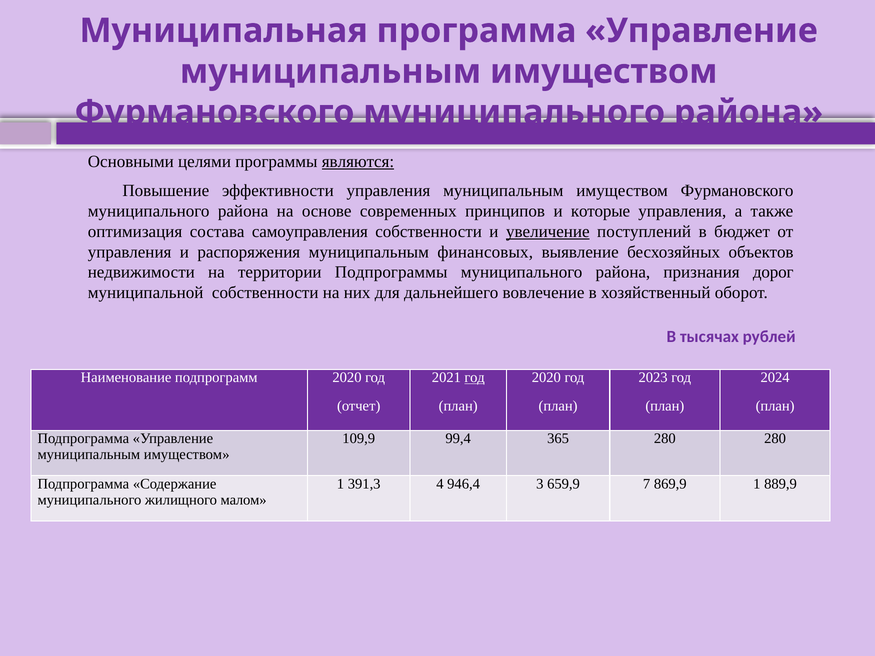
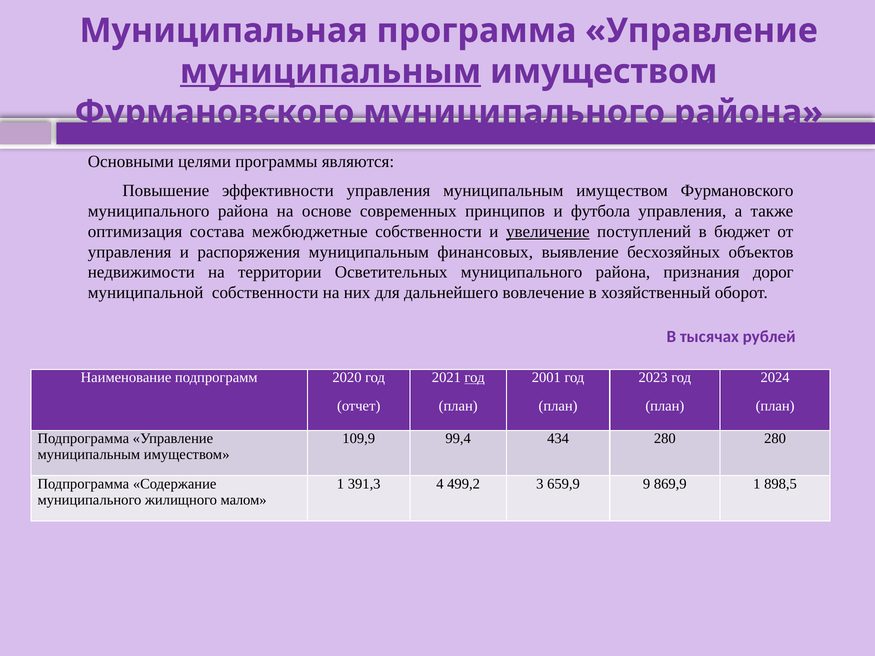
муниципальным underline: none -> present (330, 72)
являются underline: present -> none (358, 162)
которые: которые -> футбола (601, 211)
самоуправления: самоуправления -> межбюджетные (310, 232)
Подпрограммы: Подпрограммы -> Осветительных (391, 272)
2020: 2020 -> 2001 (546, 378)
365: 365 -> 434 (558, 439)
946,4: 946,4 -> 499,2 (464, 484)
7: 7 -> 9 (647, 484)
889,9: 889,9 -> 898,5 (781, 484)
